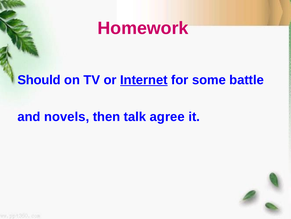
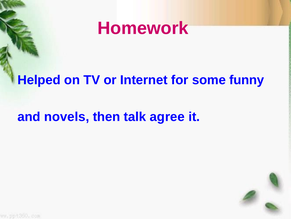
Should: Should -> Helped (39, 80)
Internet underline: present -> none (144, 80)
battle: battle -> funny (247, 80)
